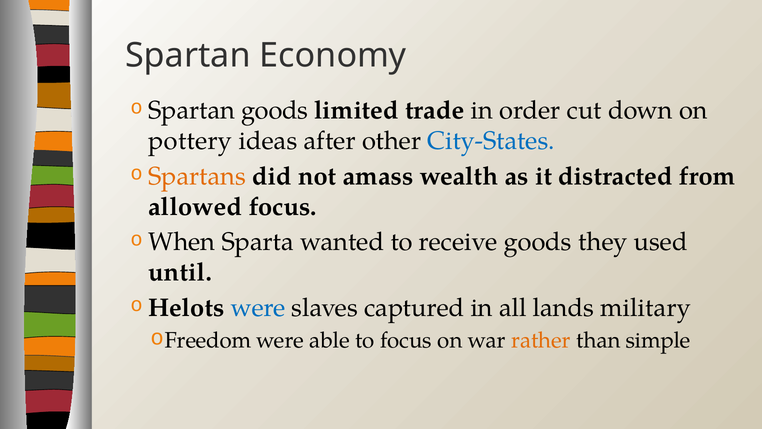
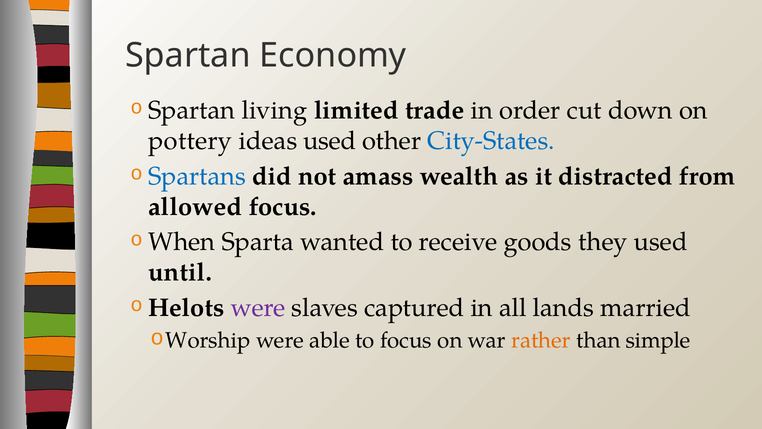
Spartan goods: goods -> living (274, 110)
ideas after: after -> used (330, 141)
Spartans colour: orange -> blue (197, 176)
were colour: blue -> purple (258, 308)
military: military -> married (646, 308)
Freedom: Freedom -> Worship (208, 340)
